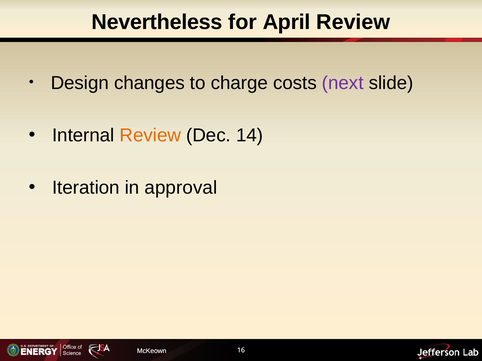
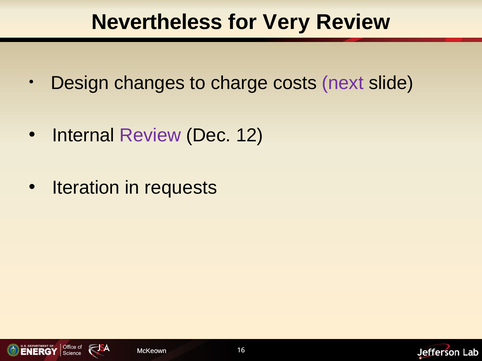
April: April -> Very (286, 22)
Review colour: orange -> purple (150, 135)
14: 14 -> 12 (250, 135)
approval: approval -> requests (181, 188)
